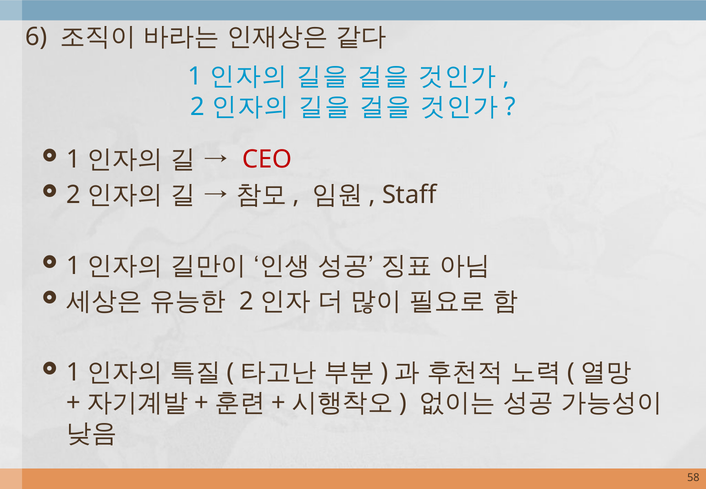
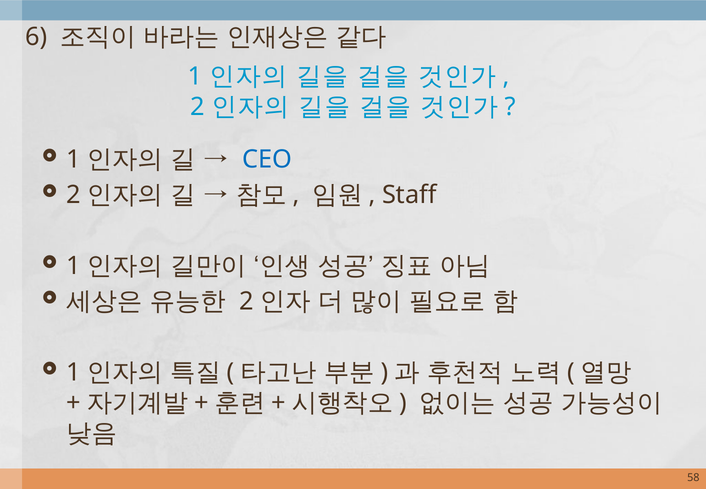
CEO colour: red -> blue (267, 159)
